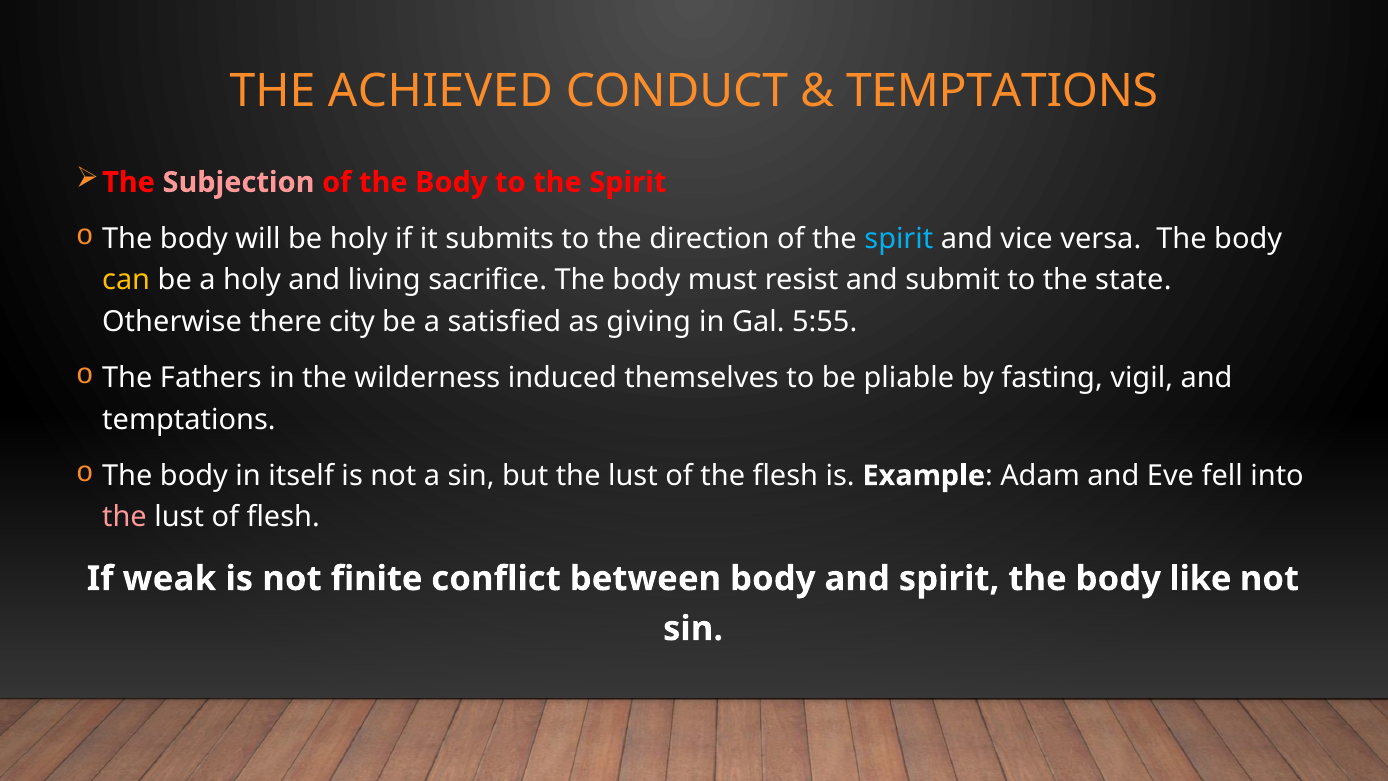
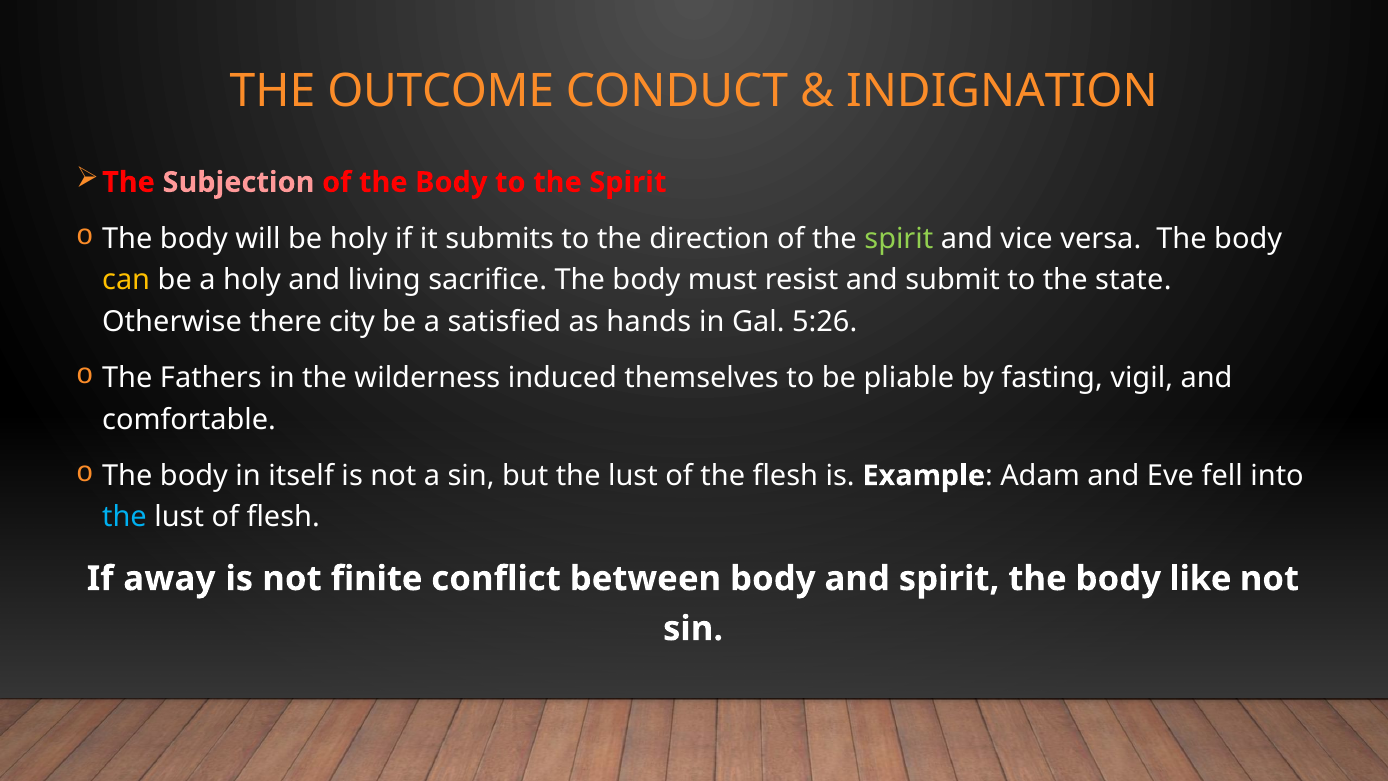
ACHIEVED: ACHIEVED -> OUTCOME (441, 91)
TEMPTATIONS: TEMPTATIONS -> INDIGNATION (1002, 91)
spirit colour: light blue -> light green (899, 238)
giving: giving -> hands (649, 322)
5:55: 5:55 -> 5:26 (825, 322)
temptations: temptations -> comfortable (189, 419)
the colour: pink -> light blue (124, 517)
weak: weak -> away (169, 579)
